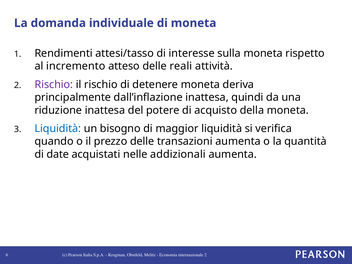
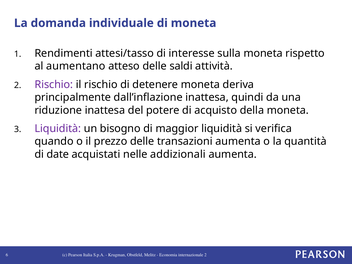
incremento: incremento -> aumentano (76, 66)
reali: reali -> saldi (181, 66)
Liquidità colour: blue -> purple (58, 129)
